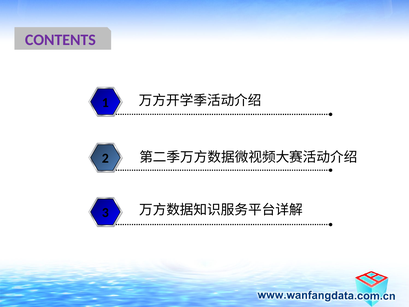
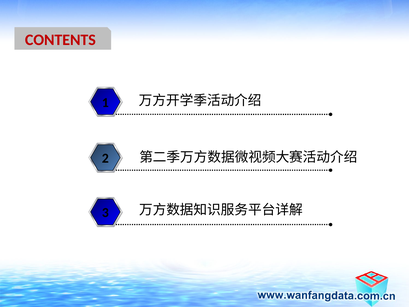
CONTENTS colour: purple -> red (60, 40)
